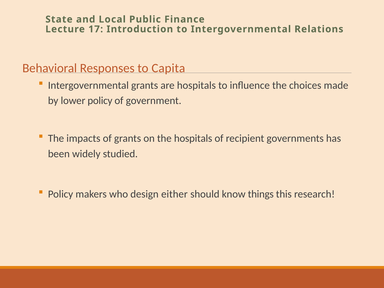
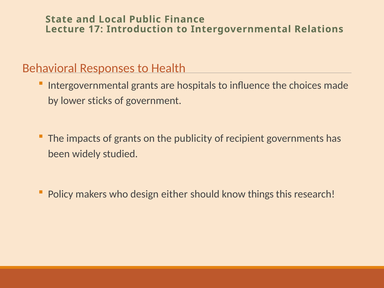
Capita: Capita -> Health (168, 68)
lower policy: policy -> sticks (100, 101)
the hospitals: hospitals -> publicity (193, 138)
